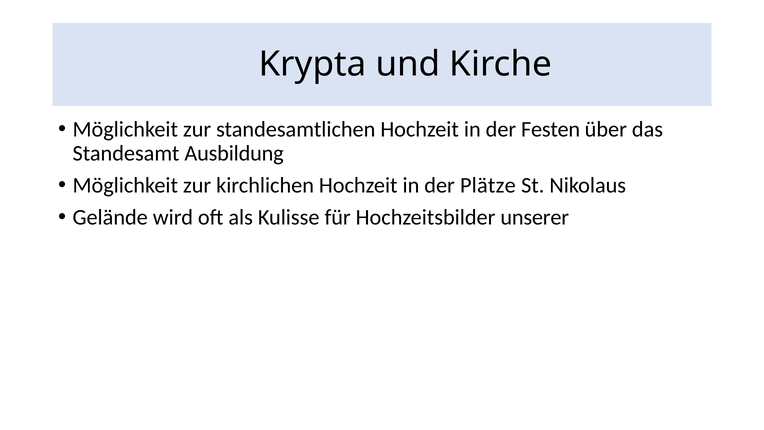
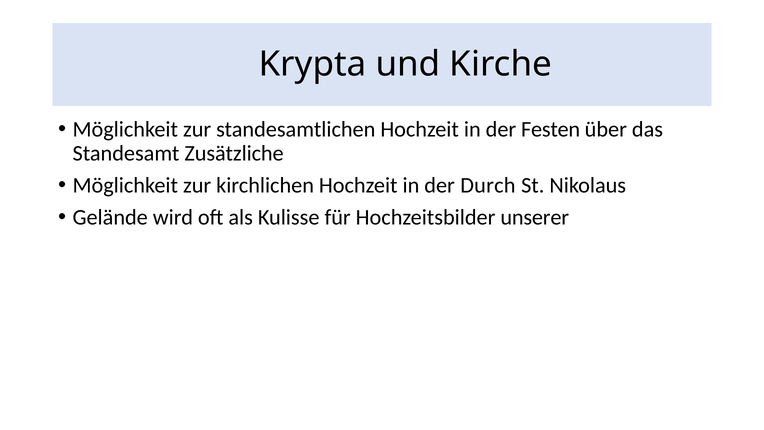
Ausbildung: Ausbildung -> Zusätzliche (234, 153)
Plätze: Plätze -> Durch (488, 185)
